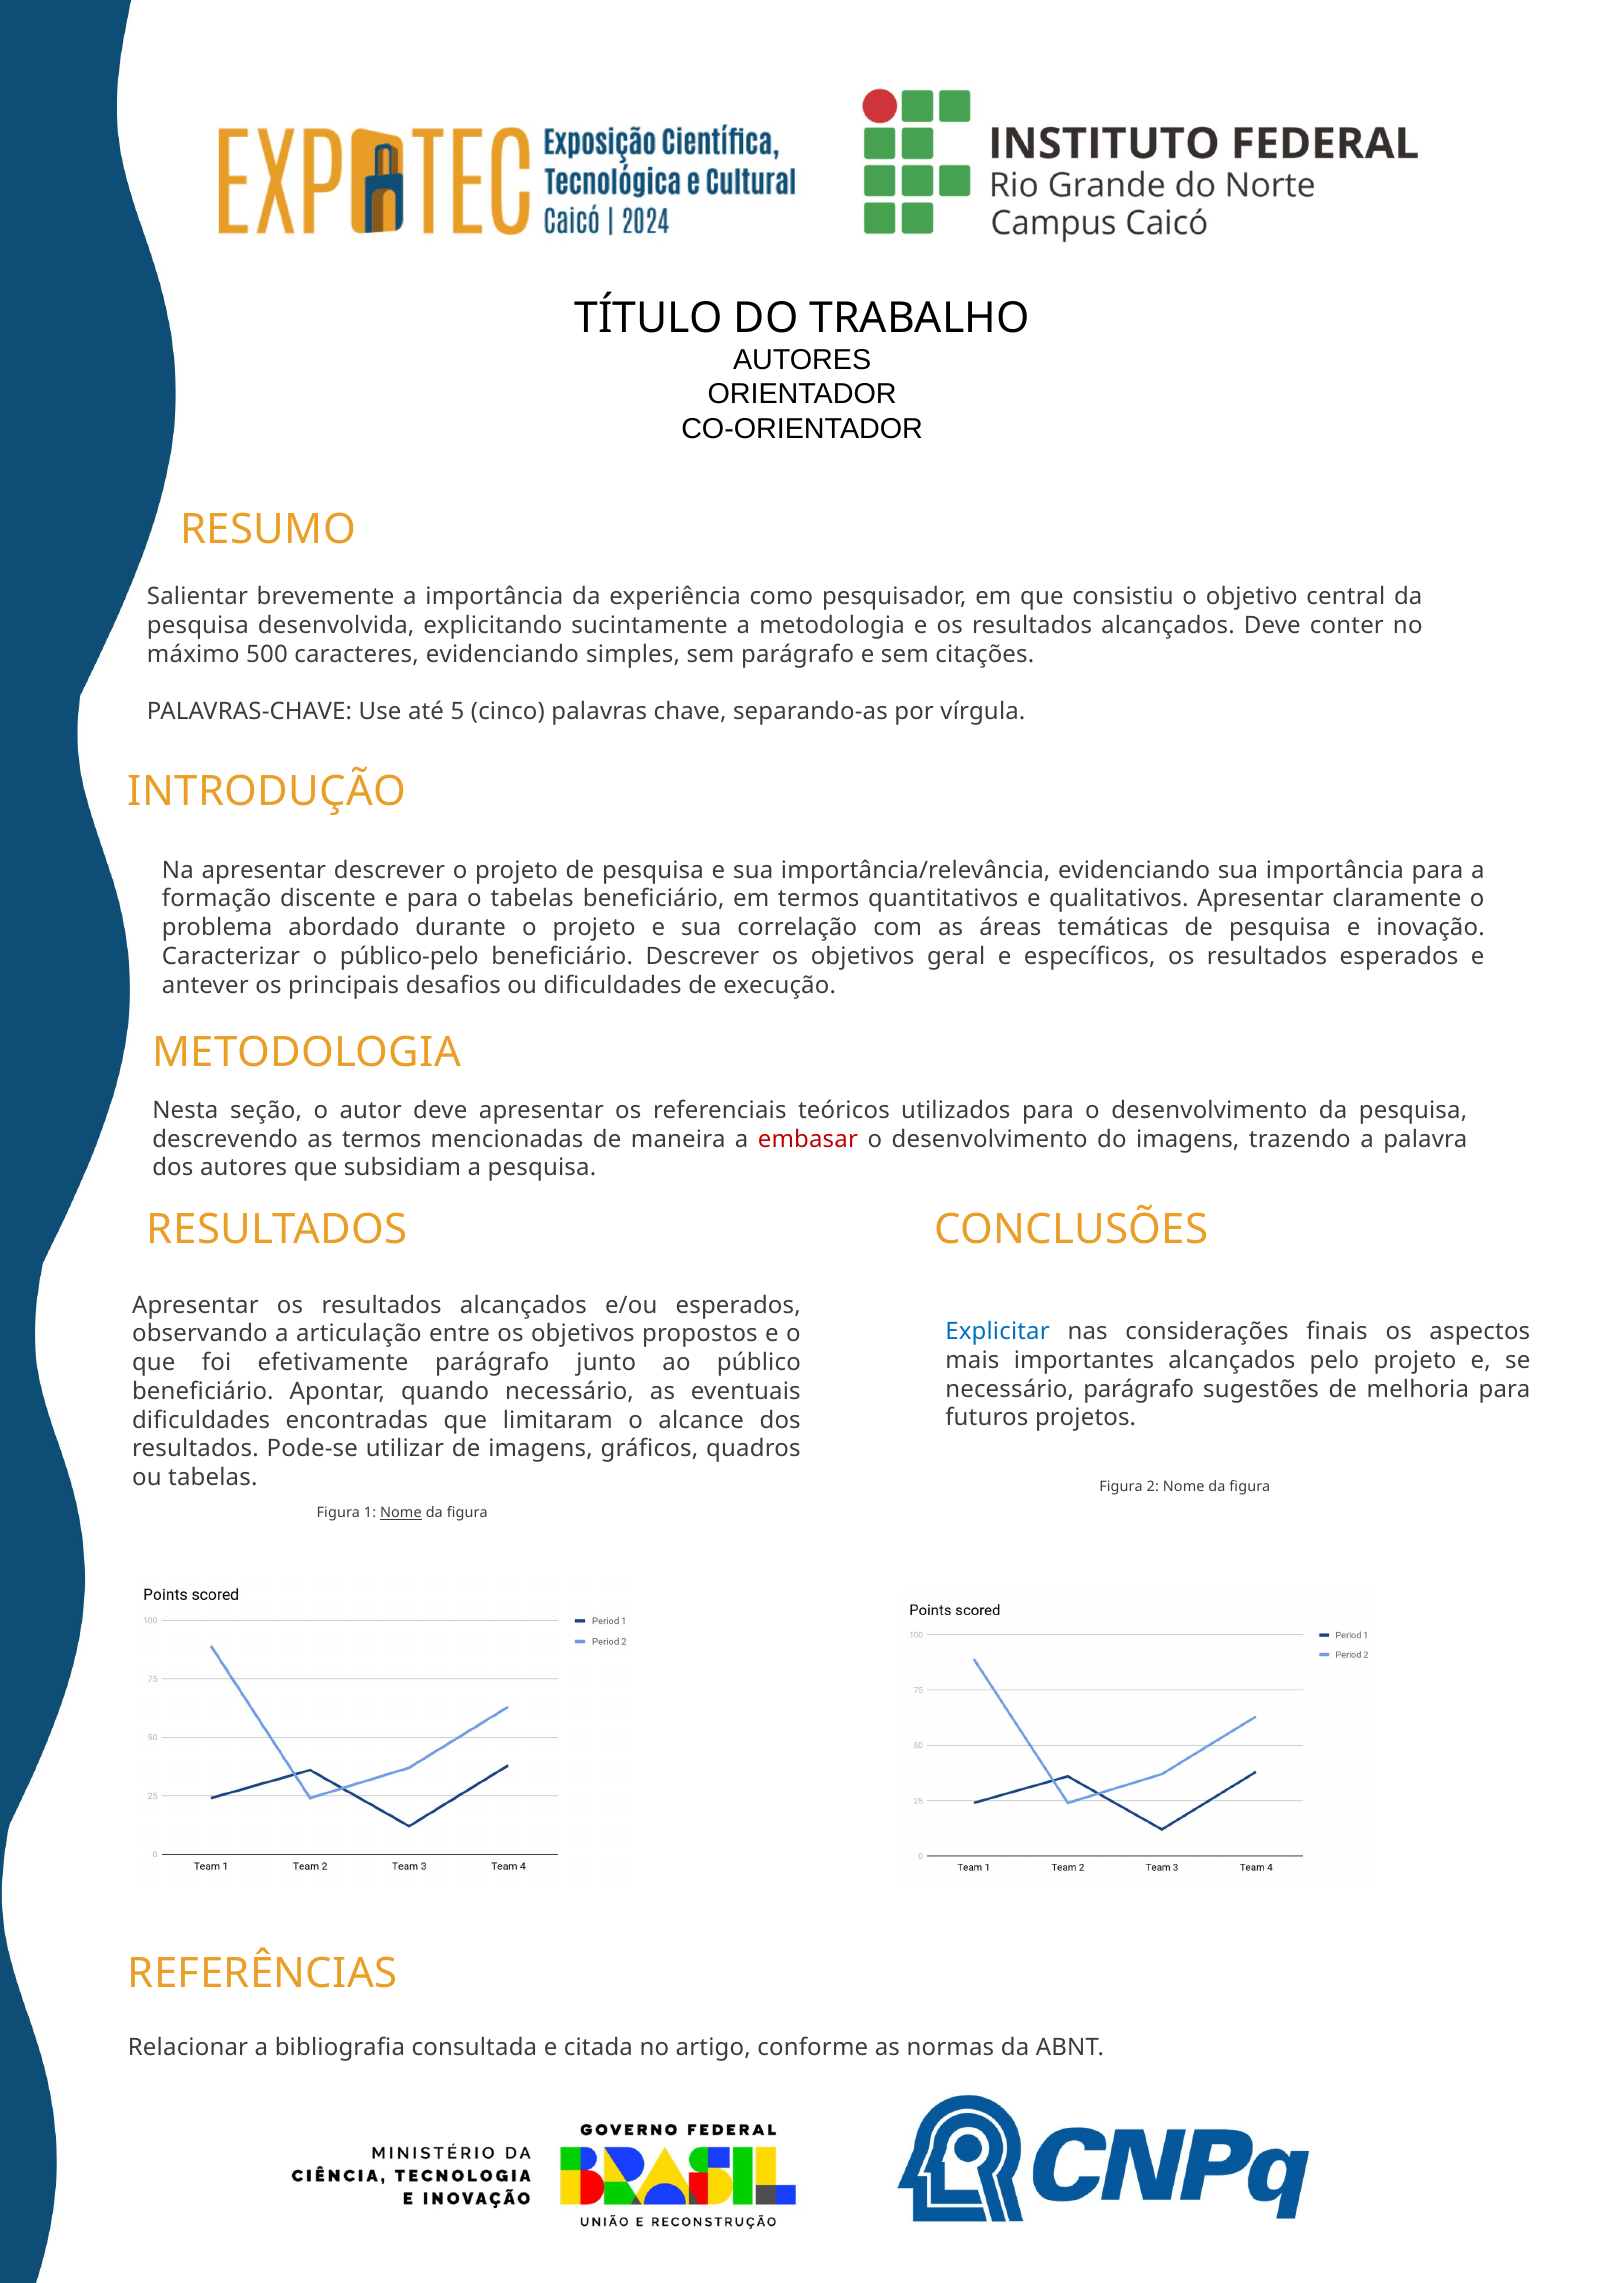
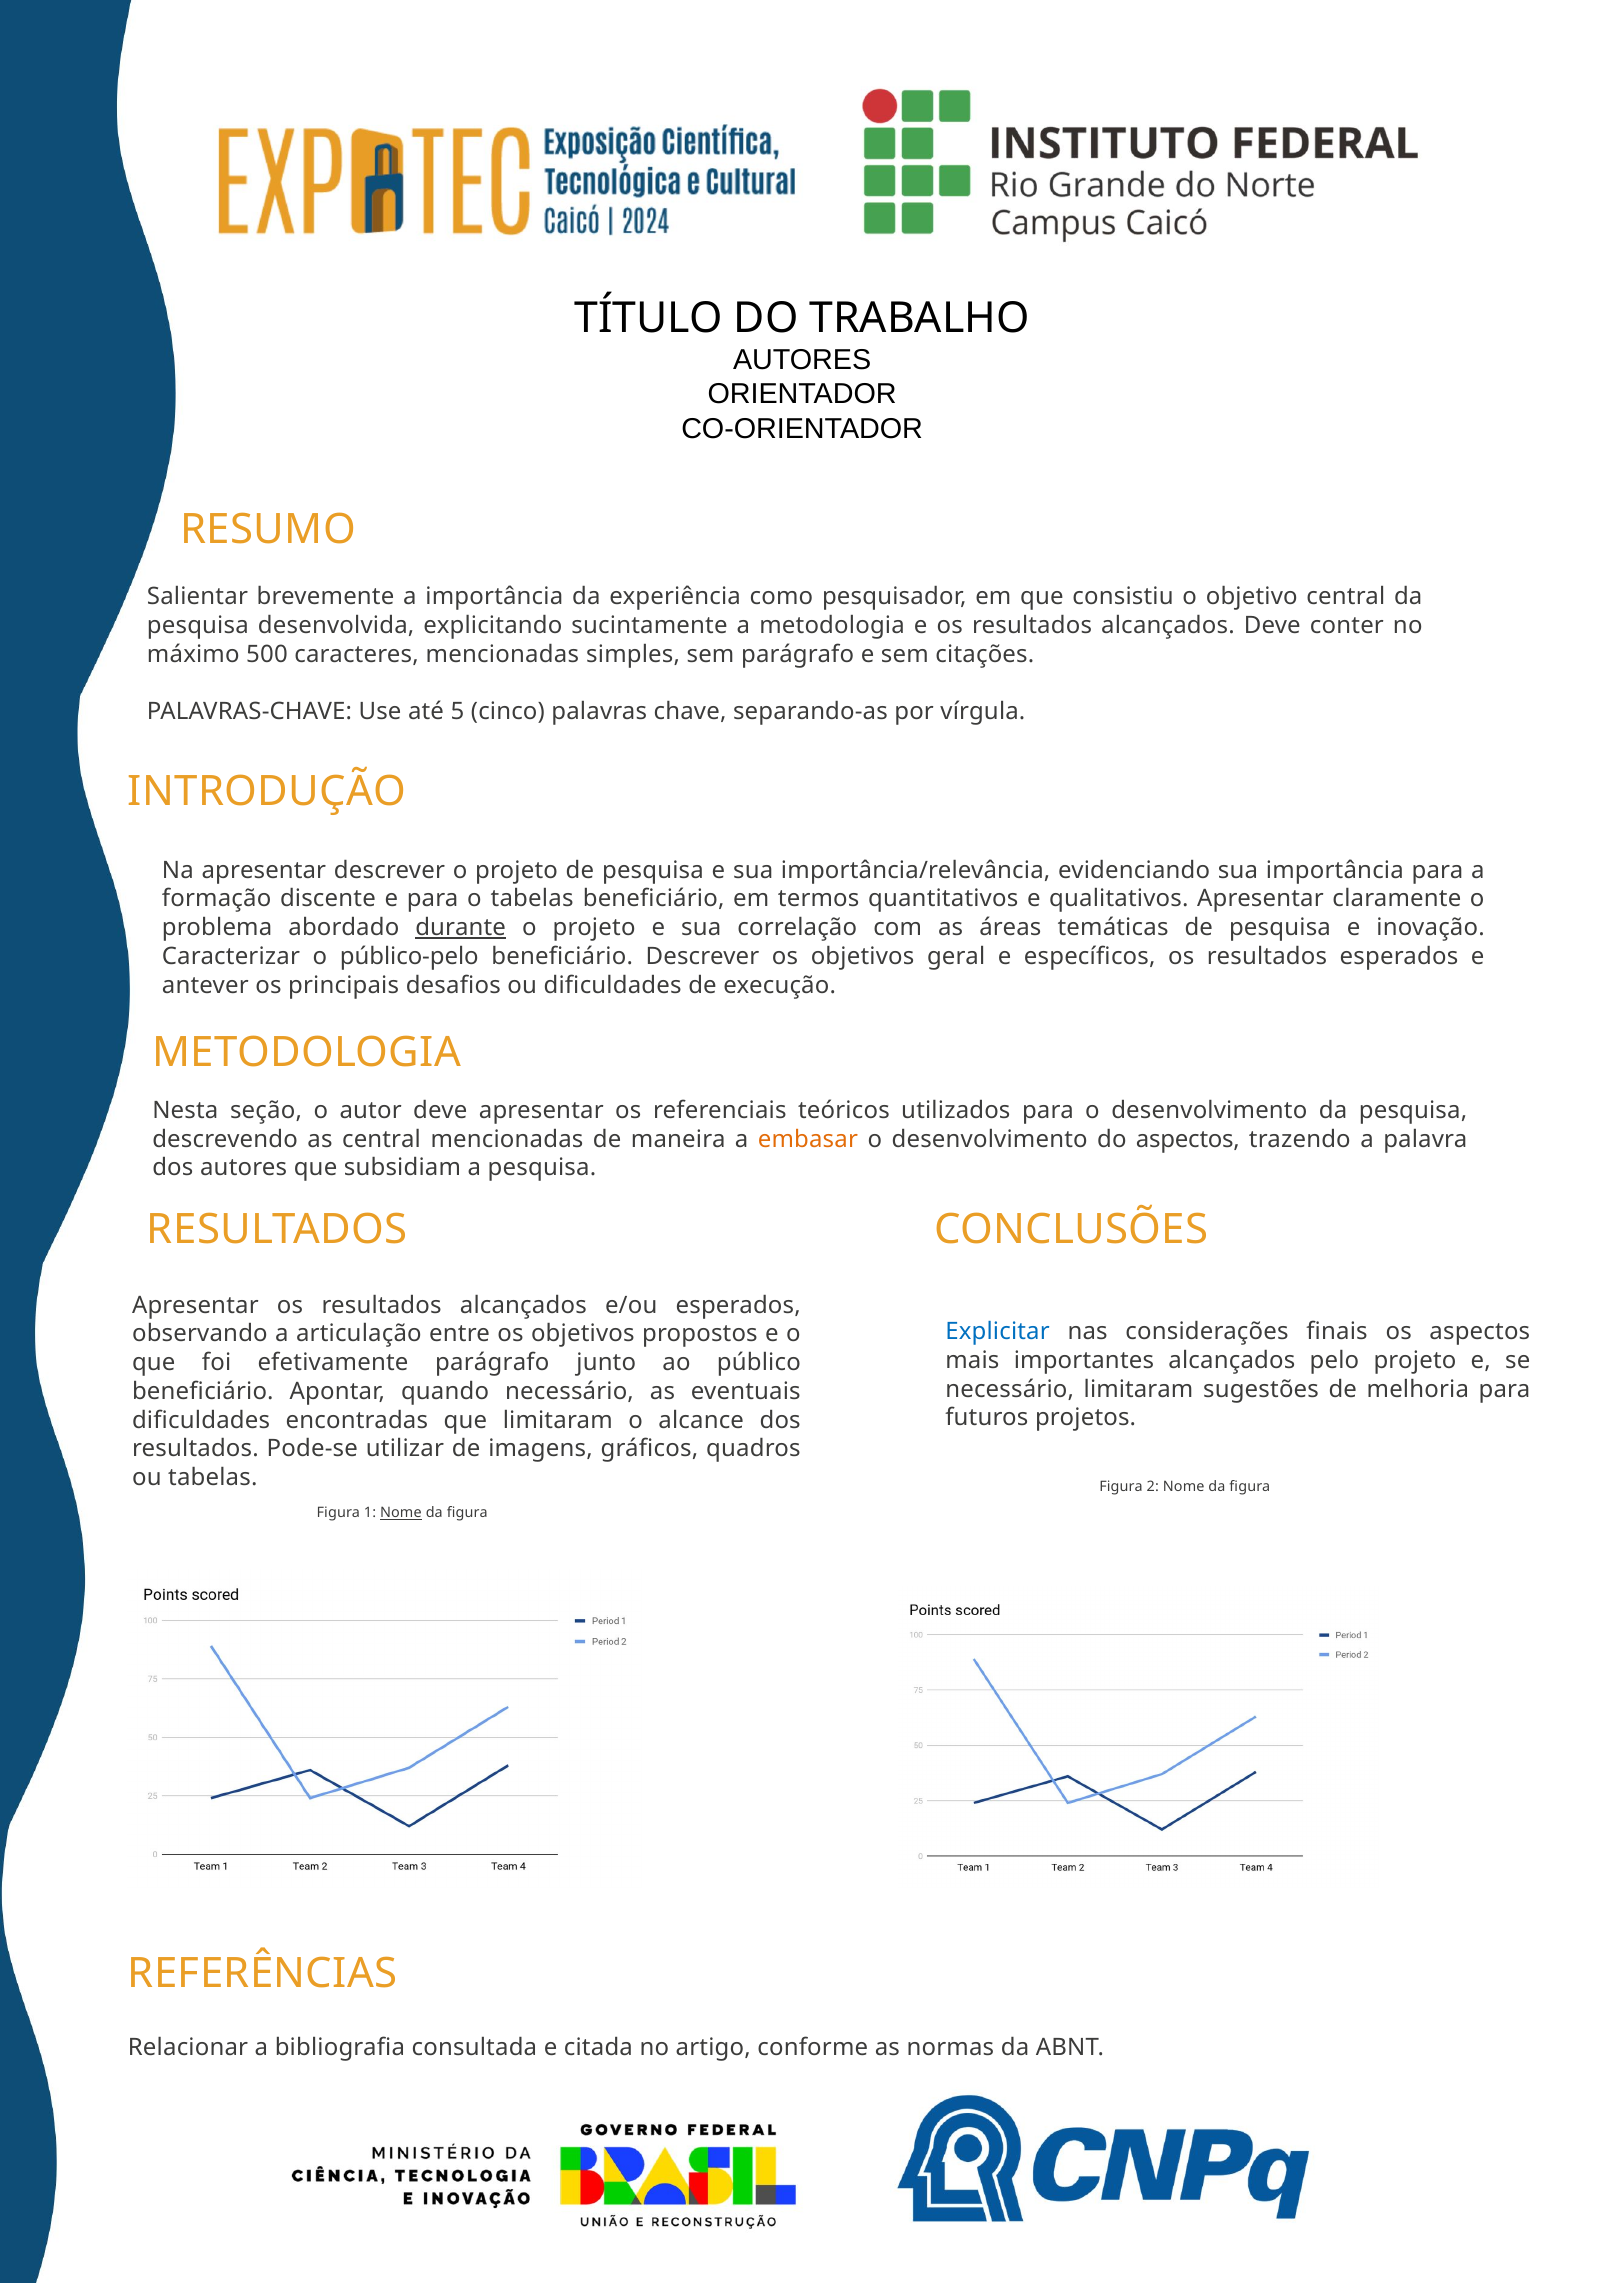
caracteres evidenciando: evidenciando -> mencionadas (502, 654)
durante underline: none -> present (461, 928)
as termos: termos -> central (382, 1139)
embasar colour: red -> orange (808, 1139)
do imagens: imagens -> aspectos (1188, 1139)
necessário parágrafo: parágrafo -> limitaram (1139, 1390)
